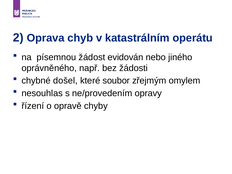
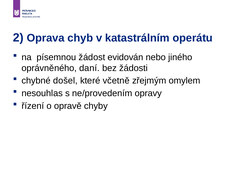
např: např -> daní (89, 68)
soubor: soubor -> včetně (116, 81)
